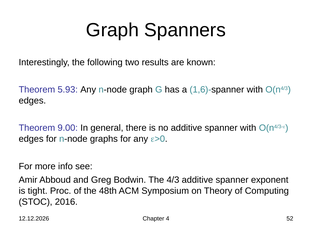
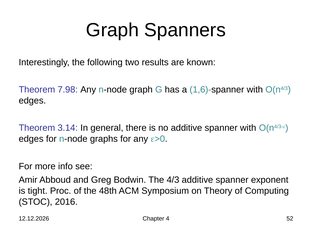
5.93: 5.93 -> 7.98 (68, 90)
9.00: 9.00 -> 3.14 (68, 128)
